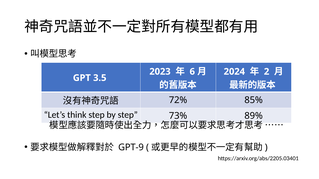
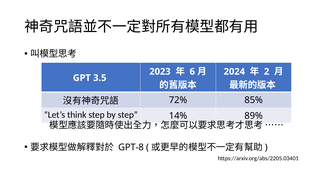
73%: 73% -> 14% (178, 116)
GPT-9: GPT-9 -> GPT-8 (131, 148)
